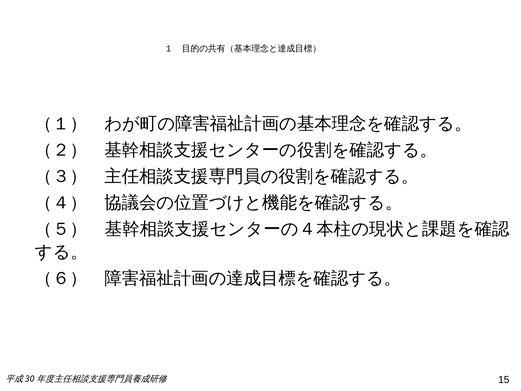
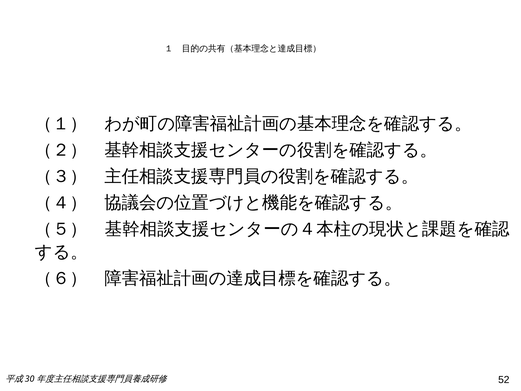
15: 15 -> 52 (504, 380)
